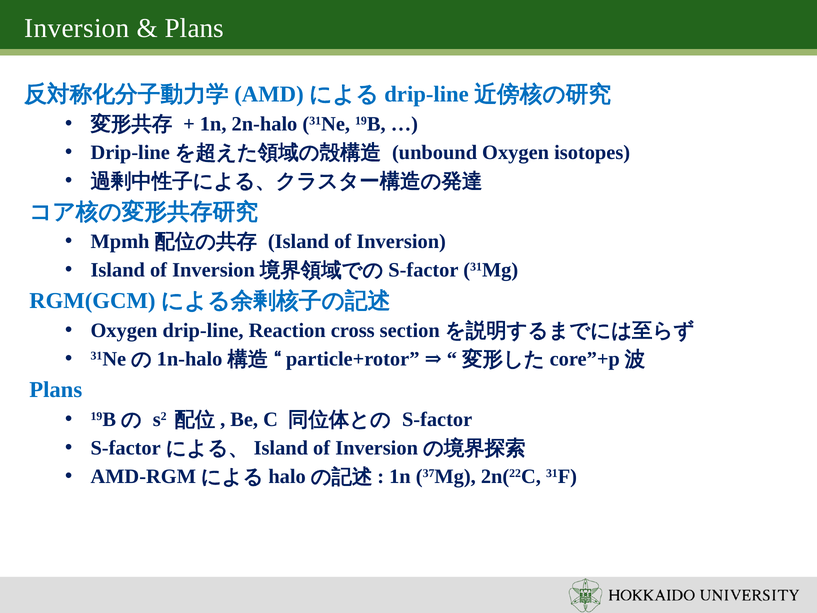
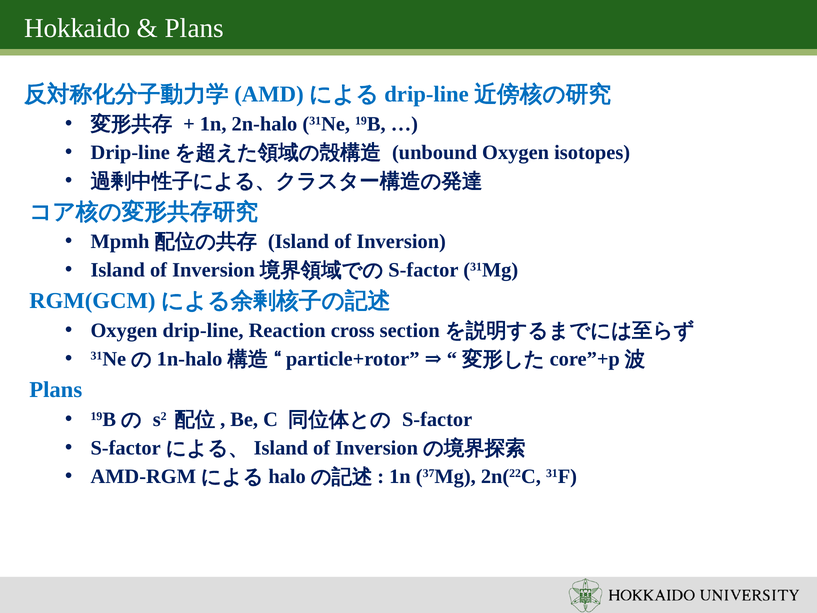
Inversion: Inversion -> Hokkaido (77, 28)
